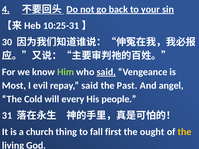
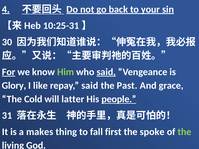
For underline: none -> present (9, 72)
Most: Most -> Glory (14, 86)
evil: evil -> like (40, 86)
angel: angel -> grace (171, 86)
every: every -> latter (73, 99)
people underline: none -> present (119, 99)
church: church -> makes (40, 132)
ought: ought -> spoke (152, 132)
the colour: yellow -> light green (184, 132)
